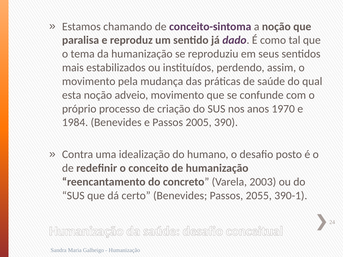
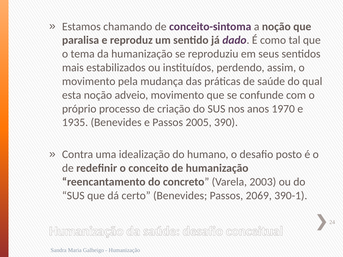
1984: 1984 -> 1935 (75, 123)
2055: 2055 -> 2069 (259, 196)
